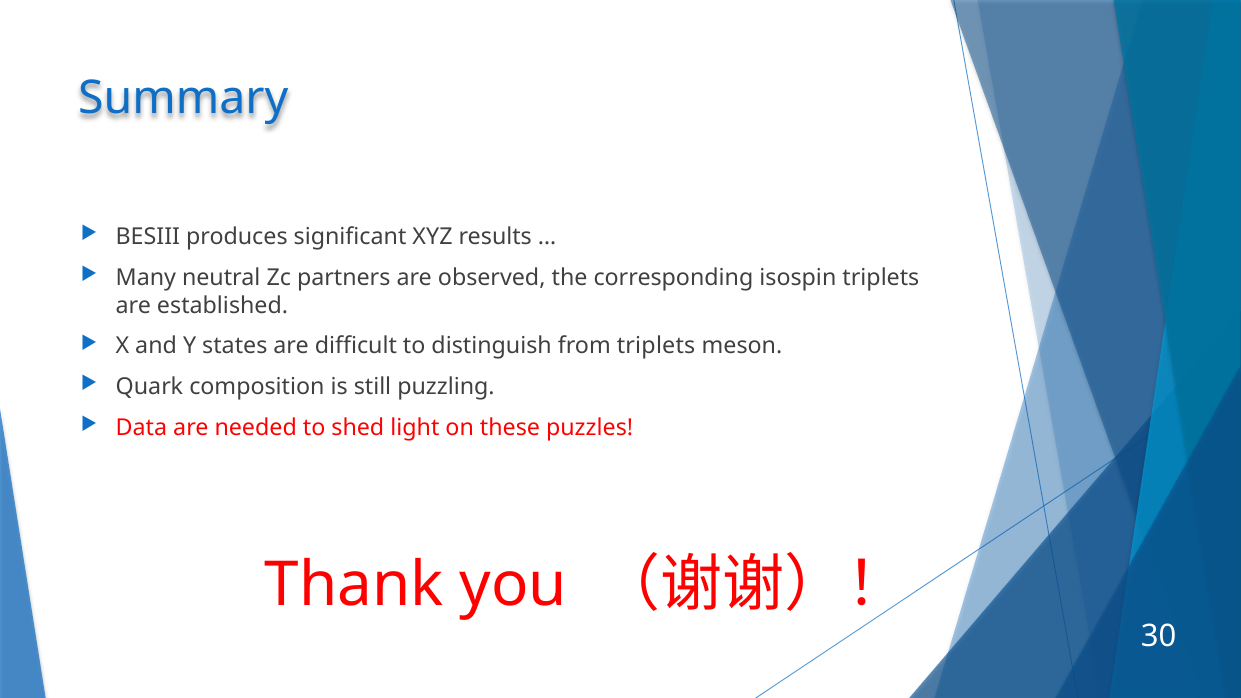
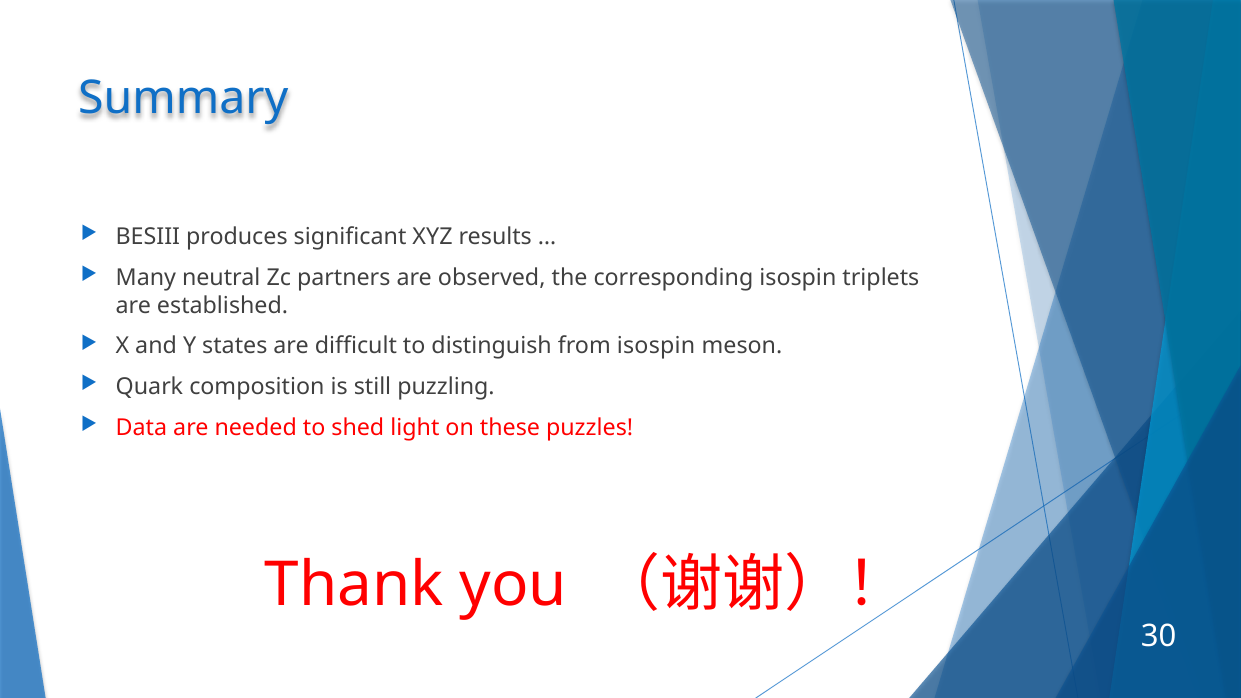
from triplets: triplets -> isospin (656, 346)
